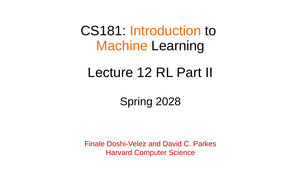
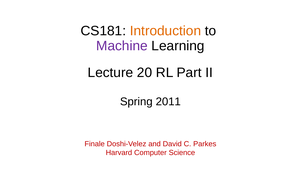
Machine colour: orange -> purple (122, 46)
12: 12 -> 20 (145, 73)
2028: 2028 -> 2011 (168, 102)
